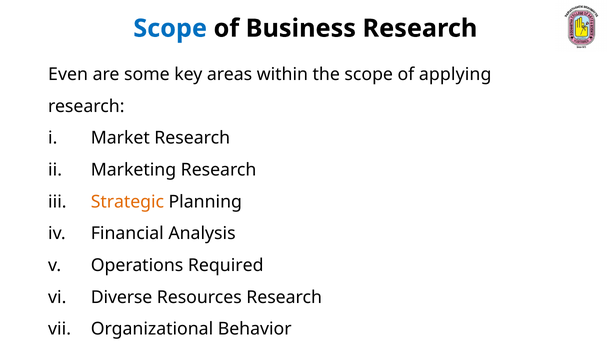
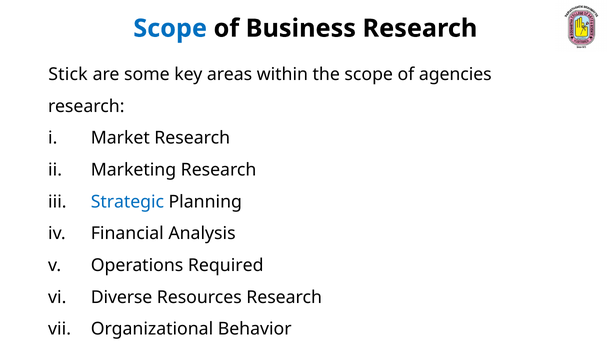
Even: Even -> Stick (68, 74)
applying: applying -> agencies (455, 74)
Strategic colour: orange -> blue (127, 202)
